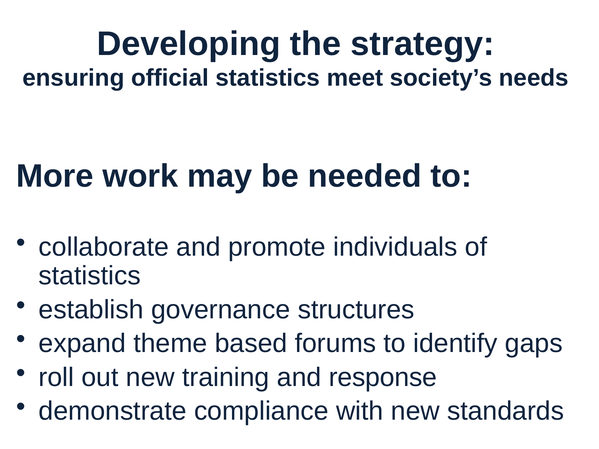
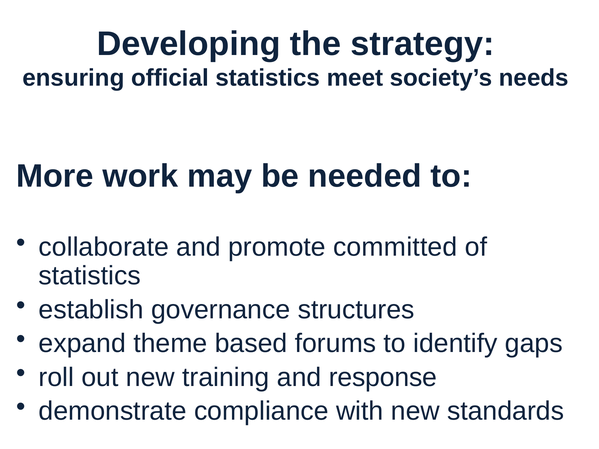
individuals: individuals -> committed (395, 247)
